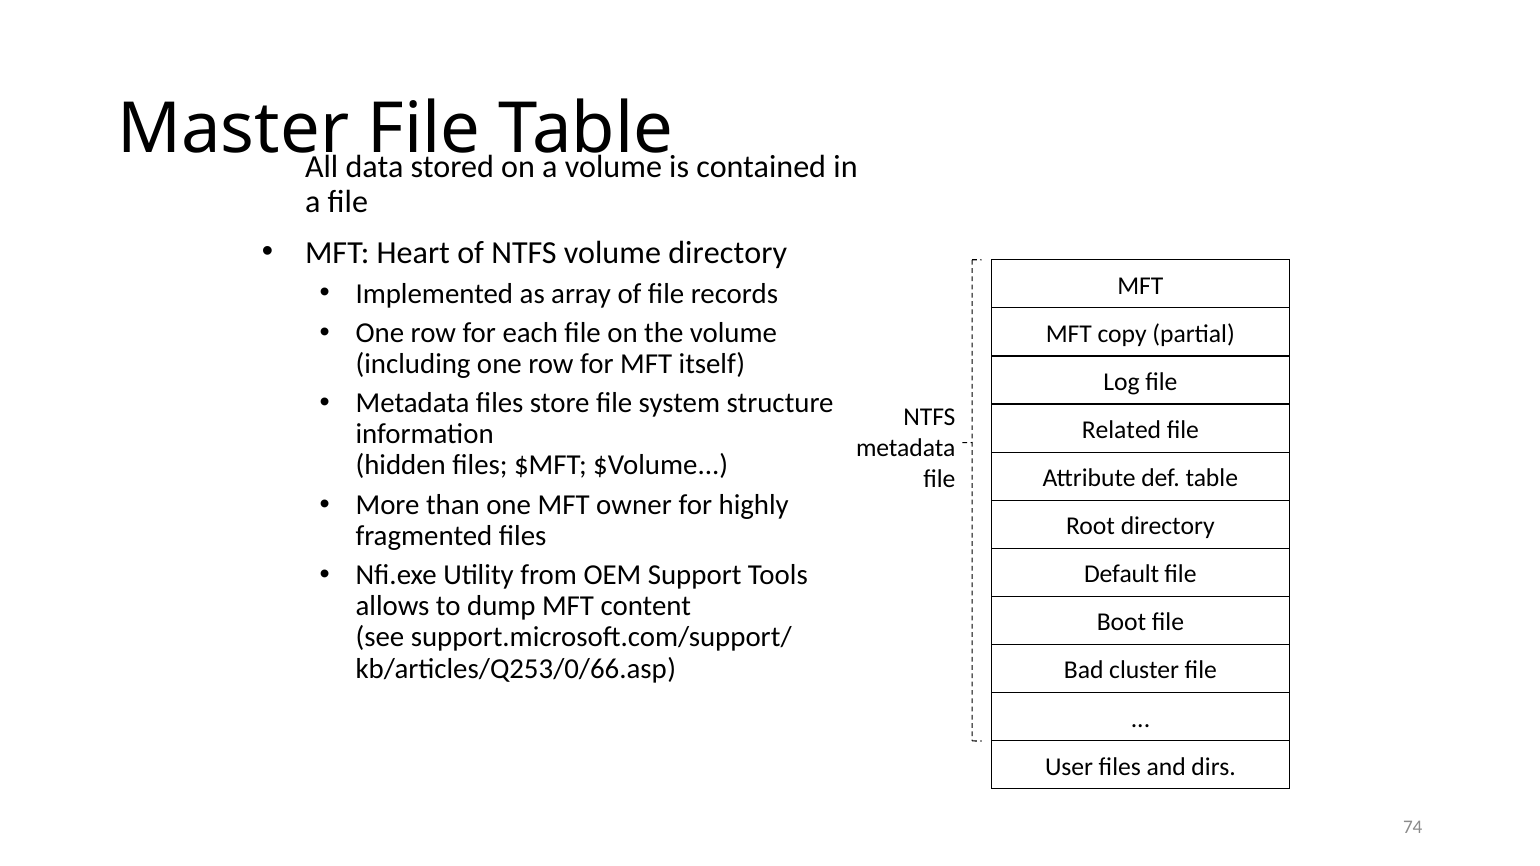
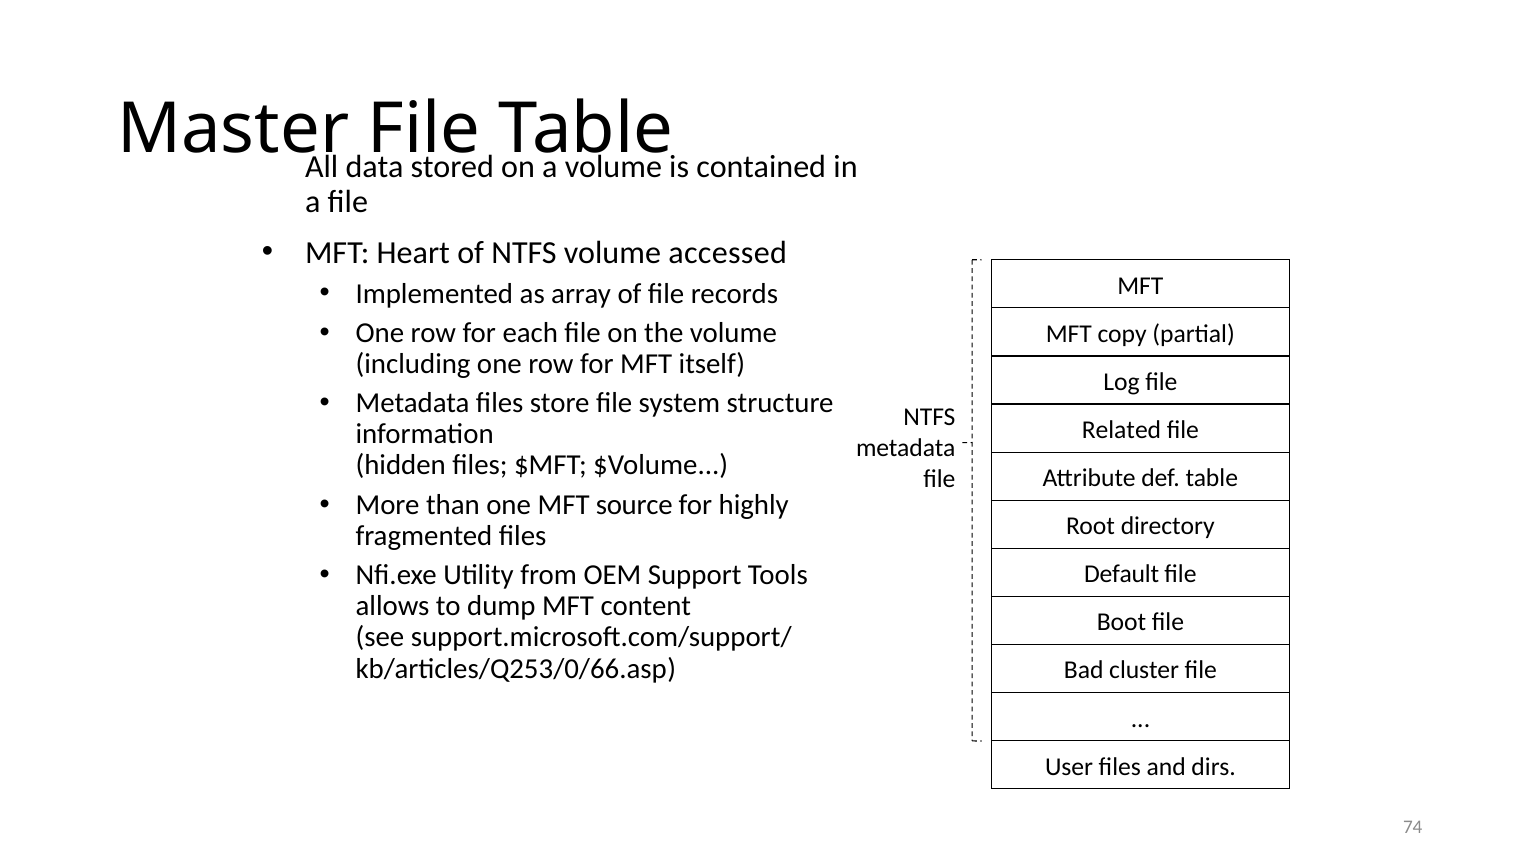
volume directory: directory -> accessed (728, 253)
owner: owner -> source (634, 505)
